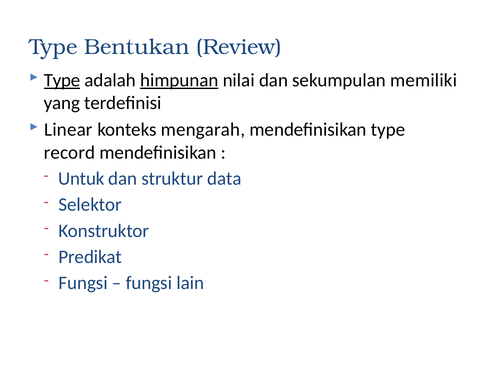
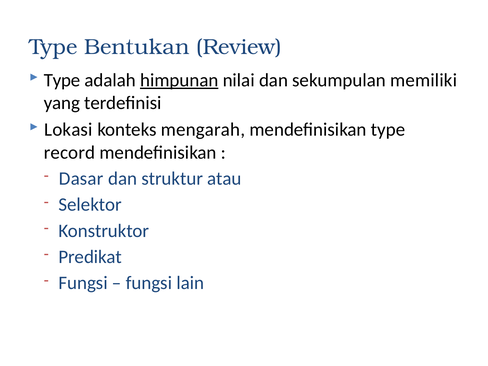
Type underline: present -> none (62, 80)
Linear: Linear -> Lokasi (68, 130)
Untuk: Untuk -> Dasar (81, 179)
data: data -> atau (224, 179)
